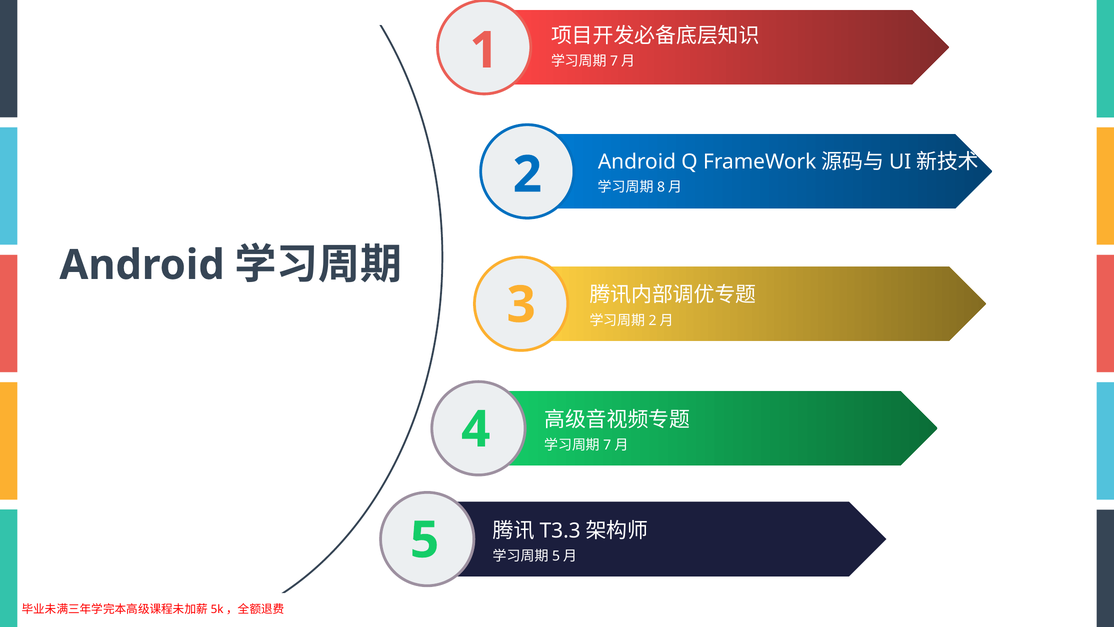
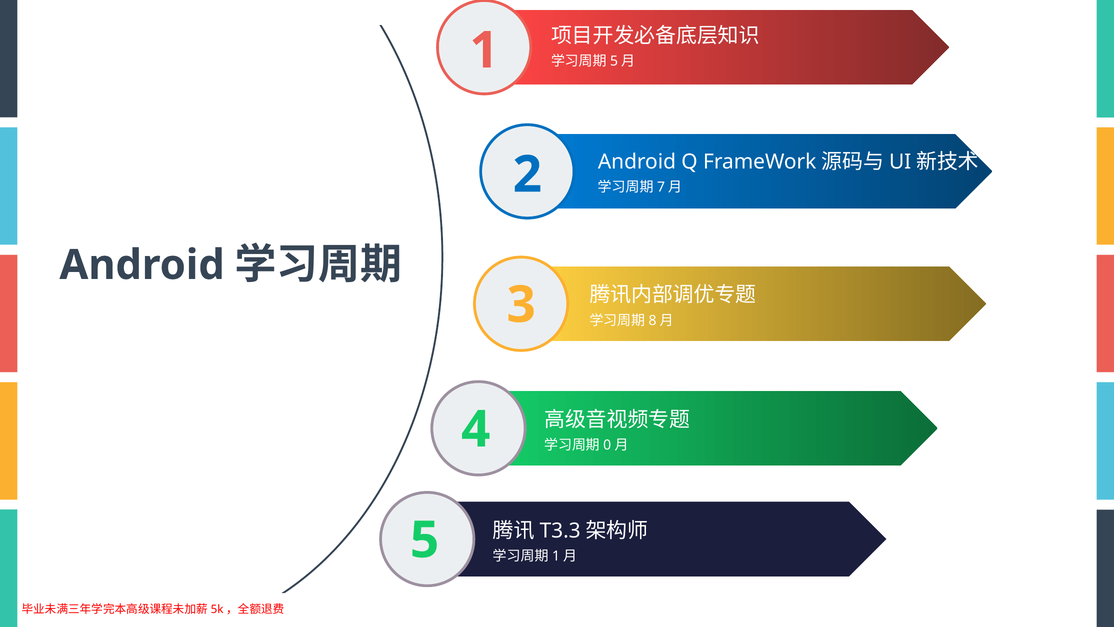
7: 7 -> 5 (614, 61)
8: 8 -> 7 (661, 187)
2: 2 -> 8 (653, 320)
7: 7 -> 0 (607, 445)
5: 5 -> 1 (556, 556)
